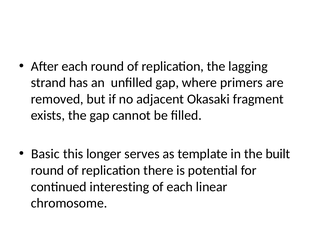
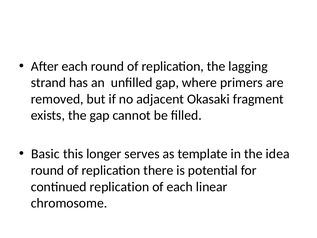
built: built -> idea (278, 154)
continued interesting: interesting -> replication (119, 187)
